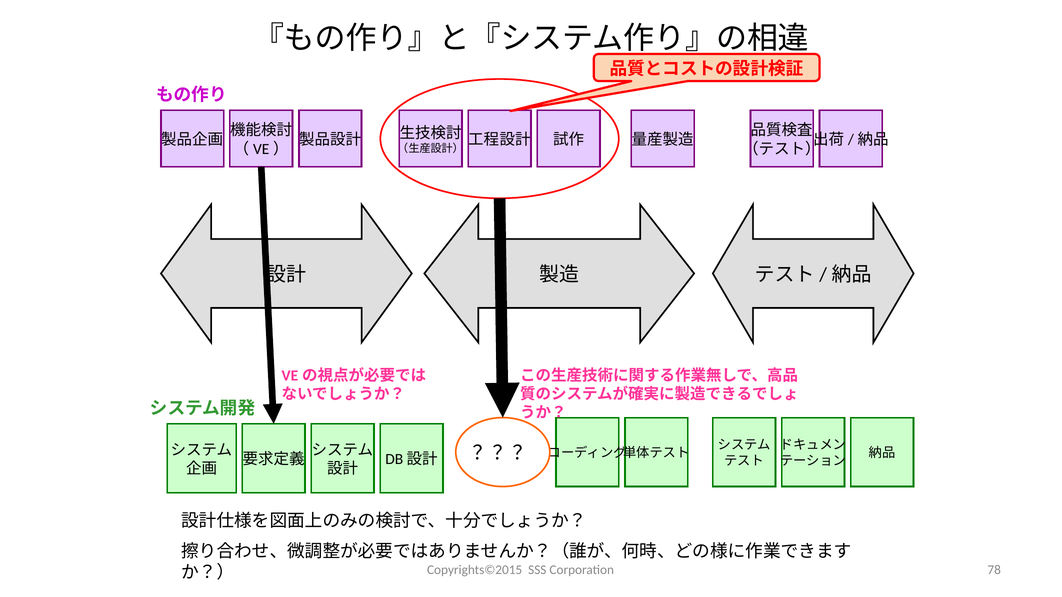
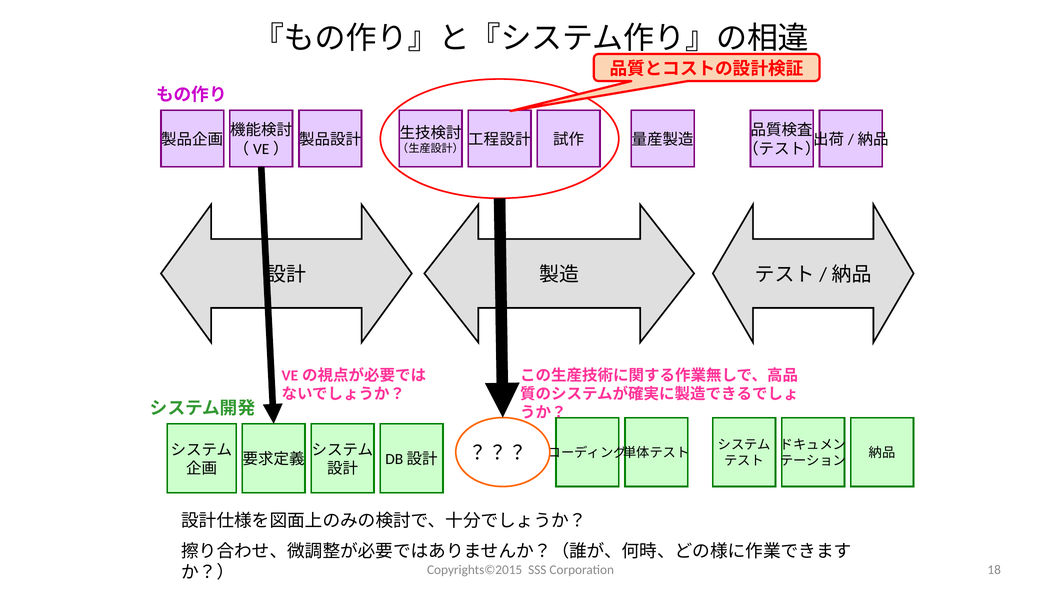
78: 78 -> 18 (994, 570)
